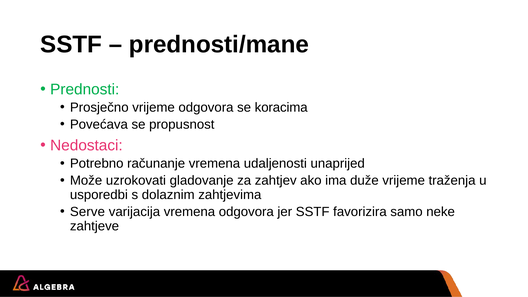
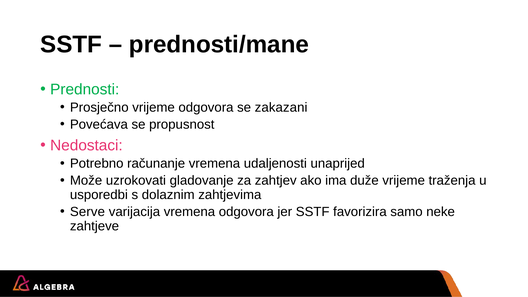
koracima: koracima -> zakazani (281, 107)
